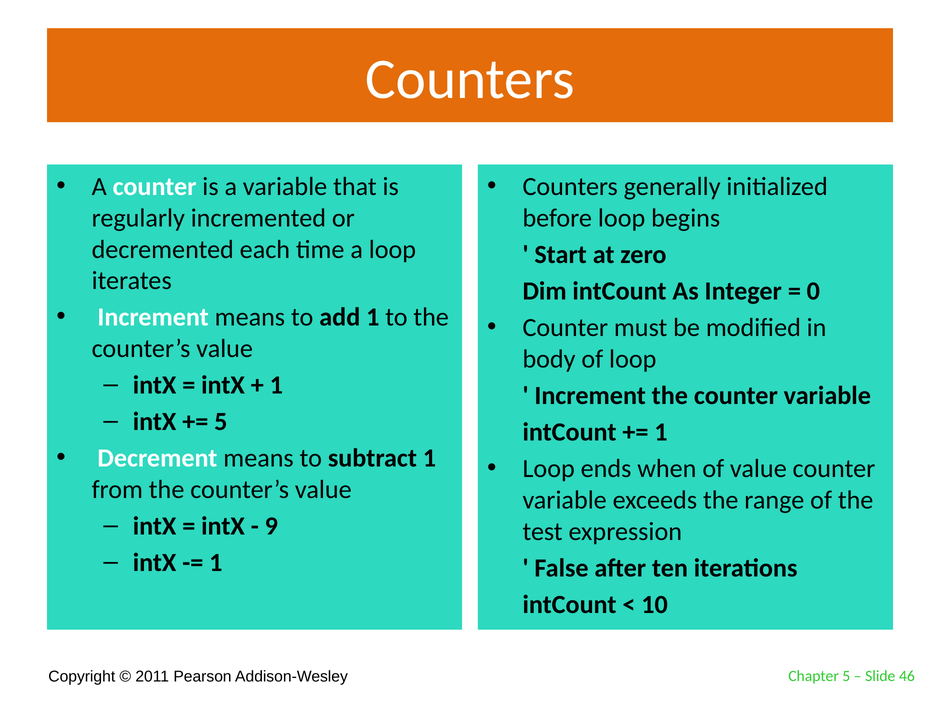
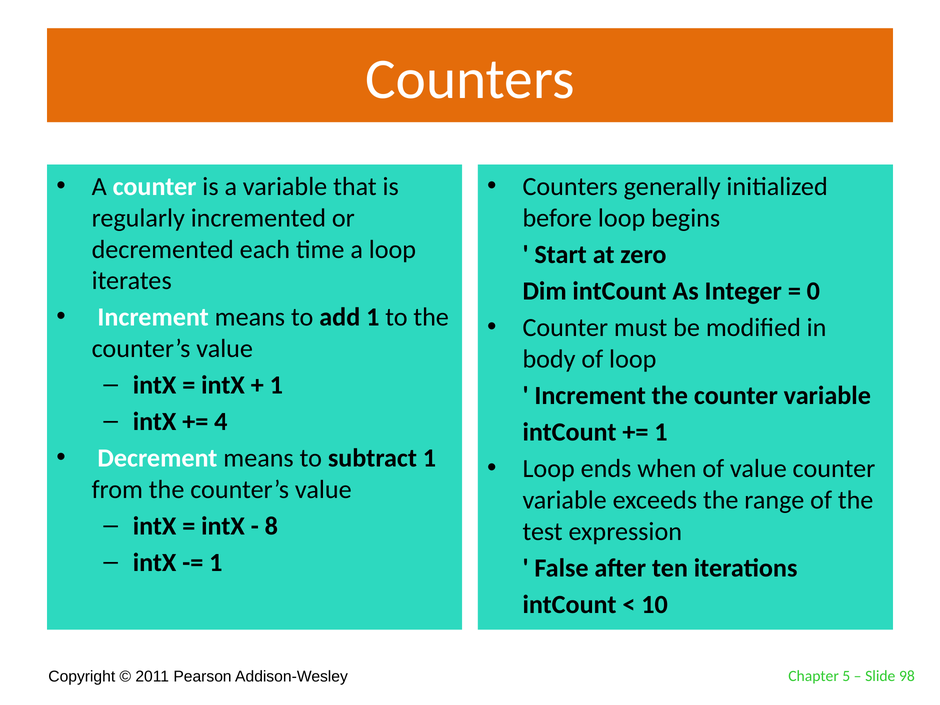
5: 5 -> 4 (221, 422)
9: 9 -> 8 (271, 526)
46: 46 -> 98 (907, 676)
